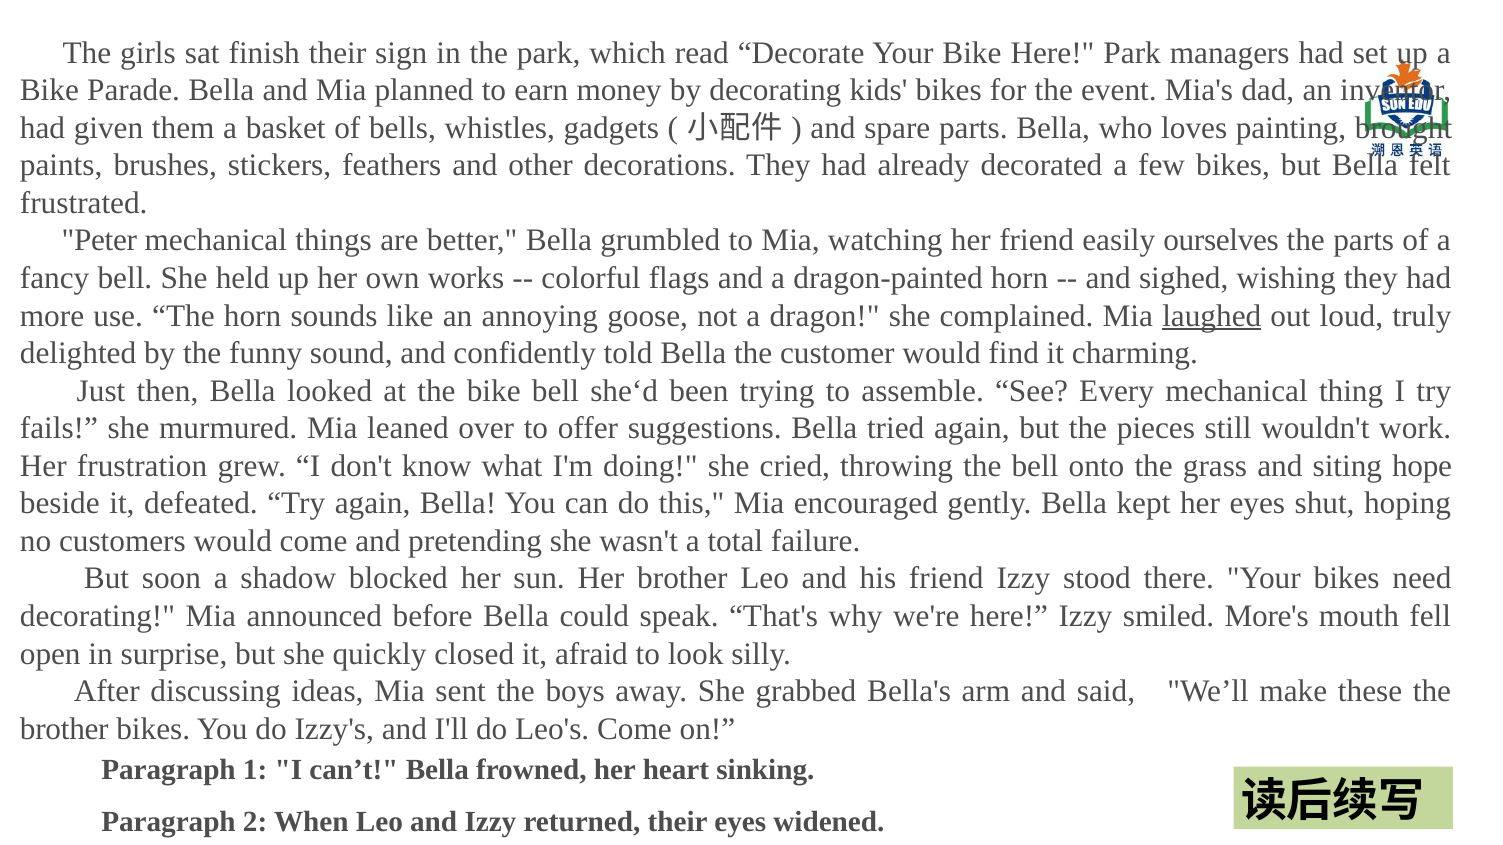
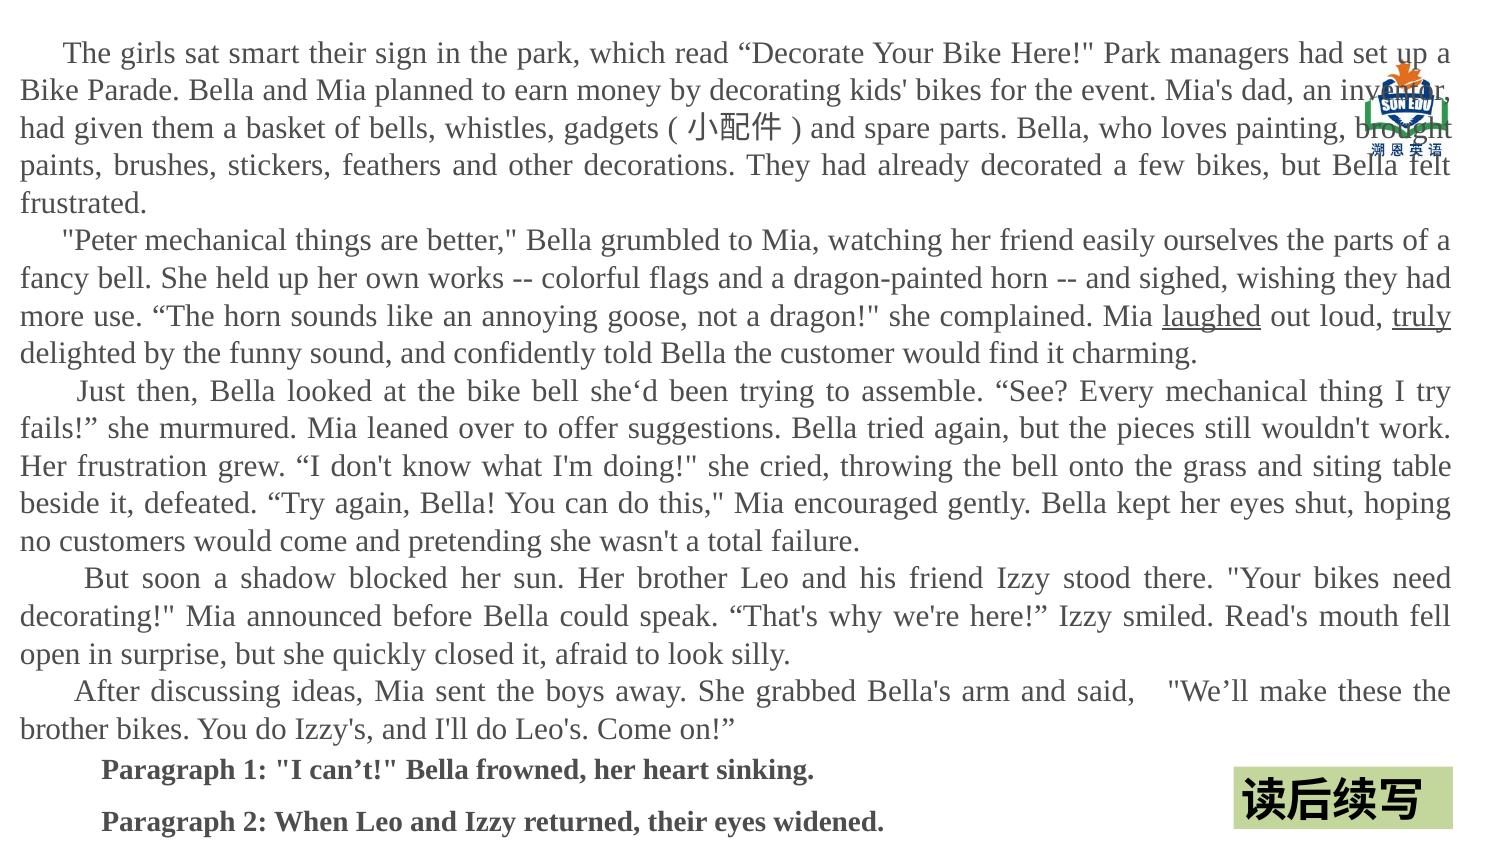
finish: finish -> smart (264, 53)
truly underline: none -> present (1422, 316)
hope: hope -> table (1422, 466)
More's: More's -> Read's (1266, 616)
